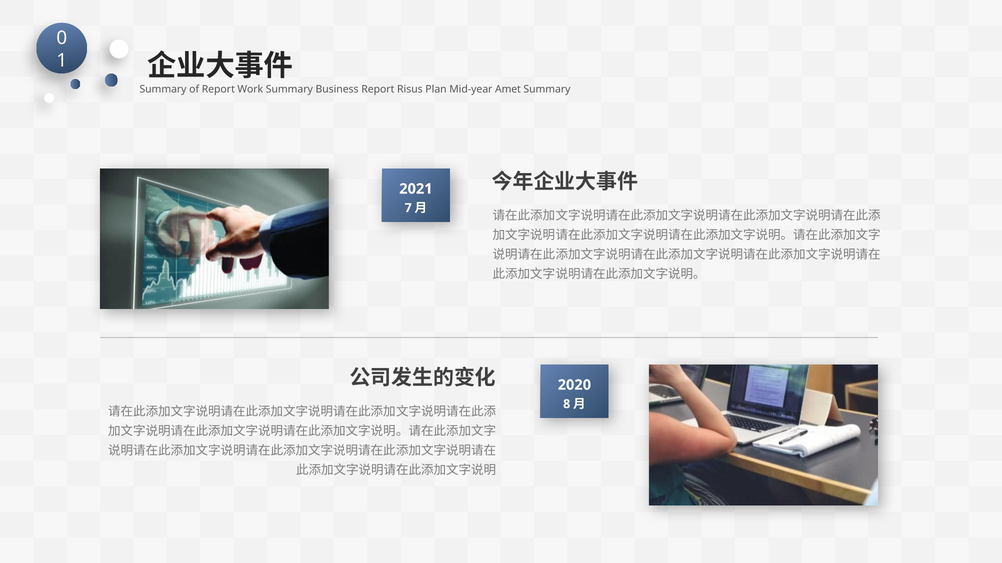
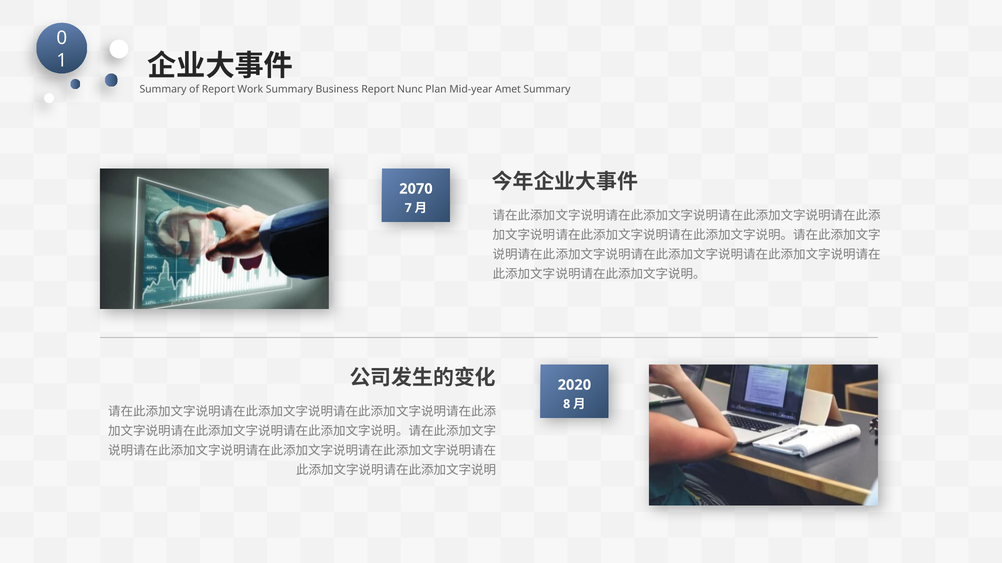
Risus: Risus -> Nunc (410, 89)
2021: 2021 -> 2070 (416, 189)
